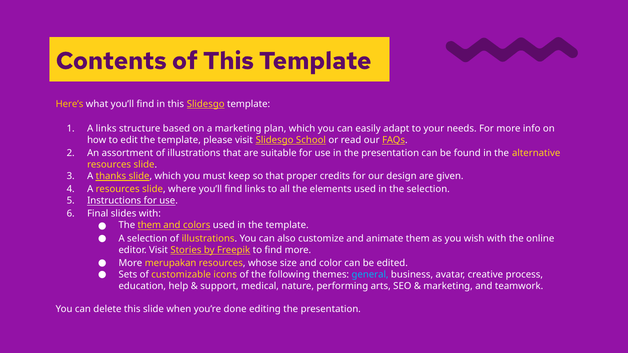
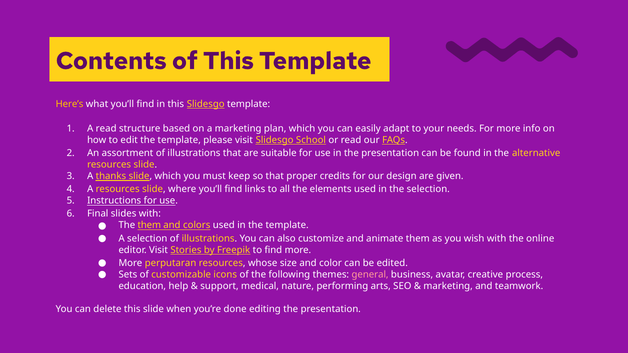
A links: links -> read (106, 129)
merupakan: merupakan -> perputaran (171, 263)
general colour: light blue -> pink (370, 275)
